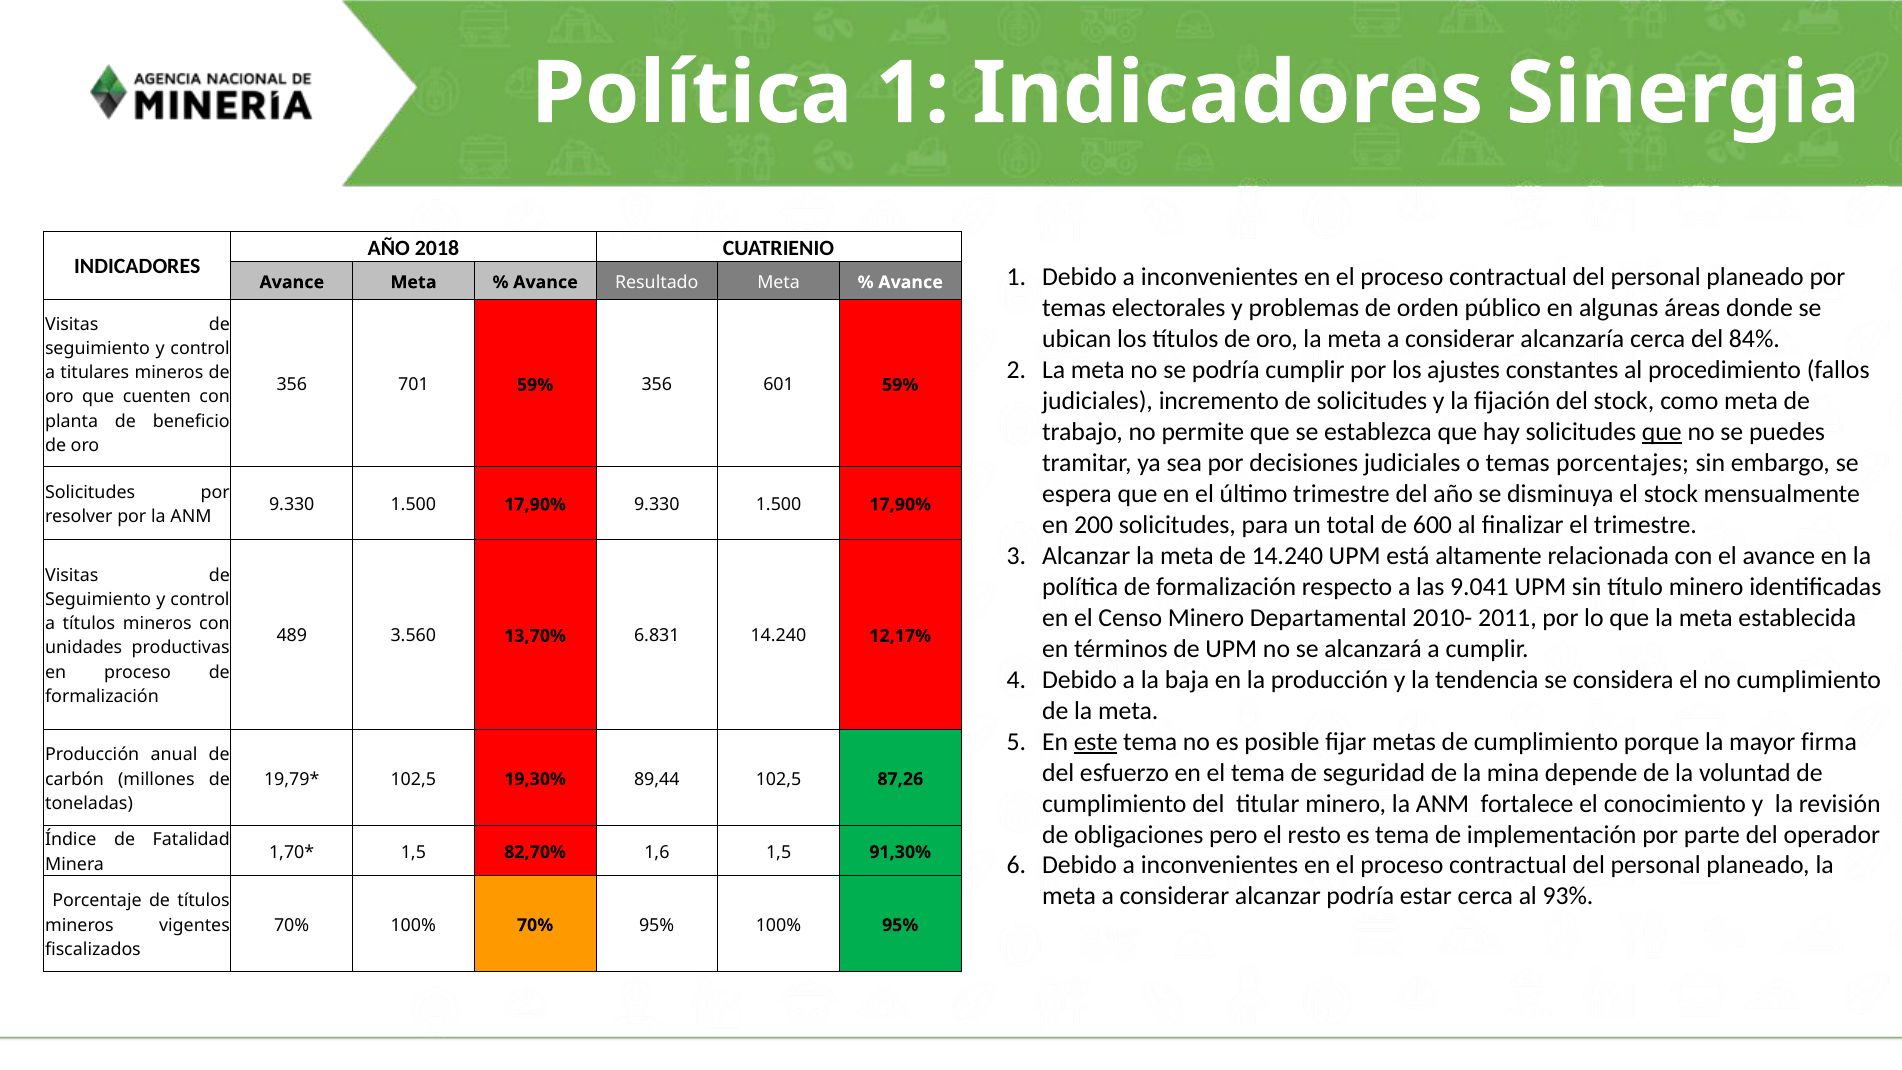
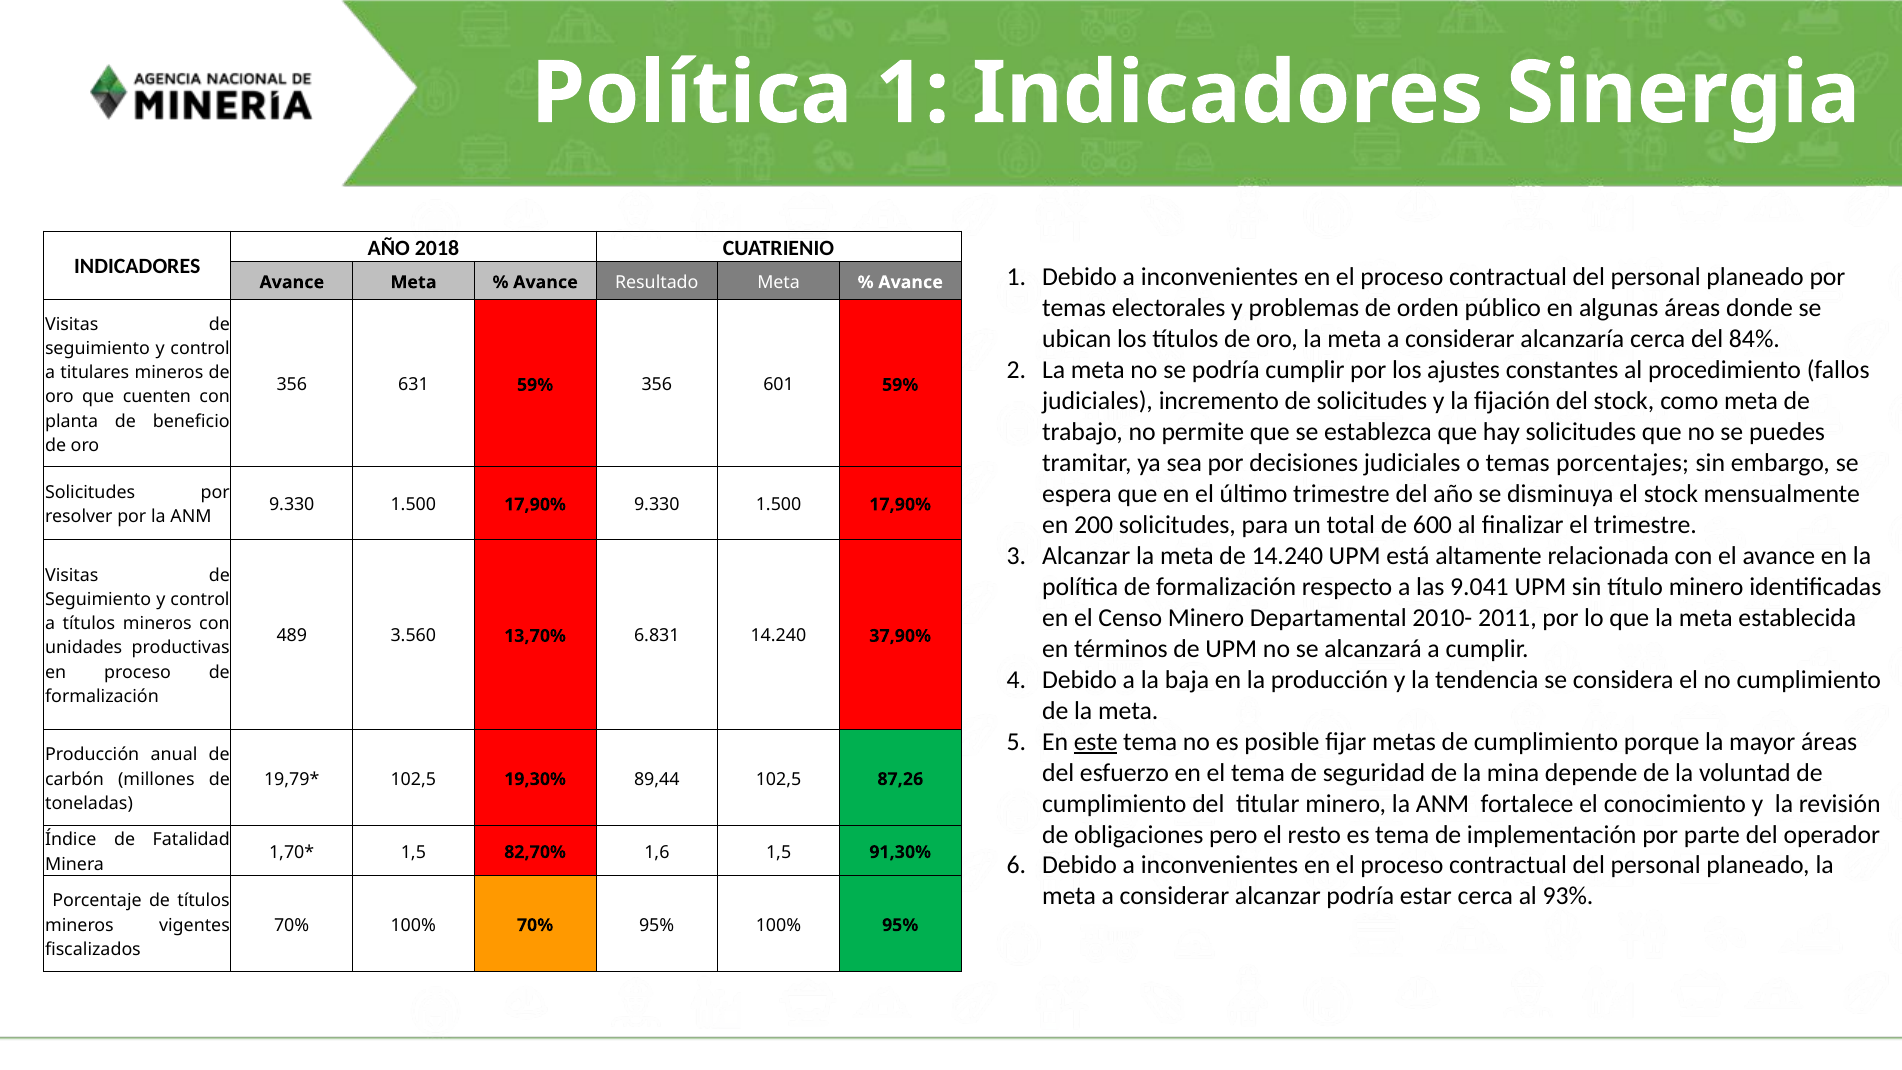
701: 701 -> 631 (413, 385)
que underline: present -> none (1662, 432)
12,17%: 12,17% -> 37,90% (900, 636)
mayor firma: firma -> áreas (1829, 742)
